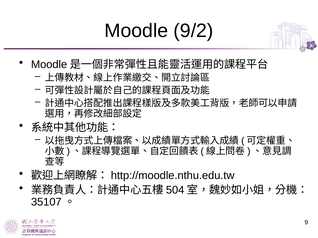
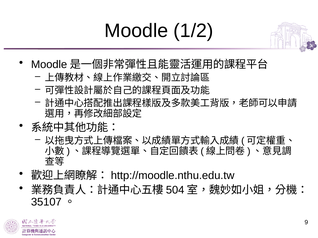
9/2: 9/2 -> 1/2 (193, 31)
